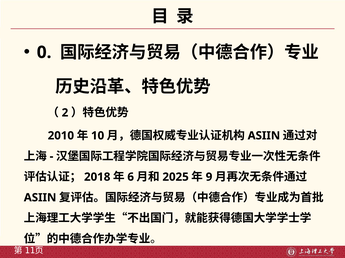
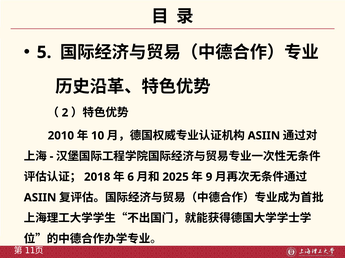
0: 0 -> 5 (44, 52)
